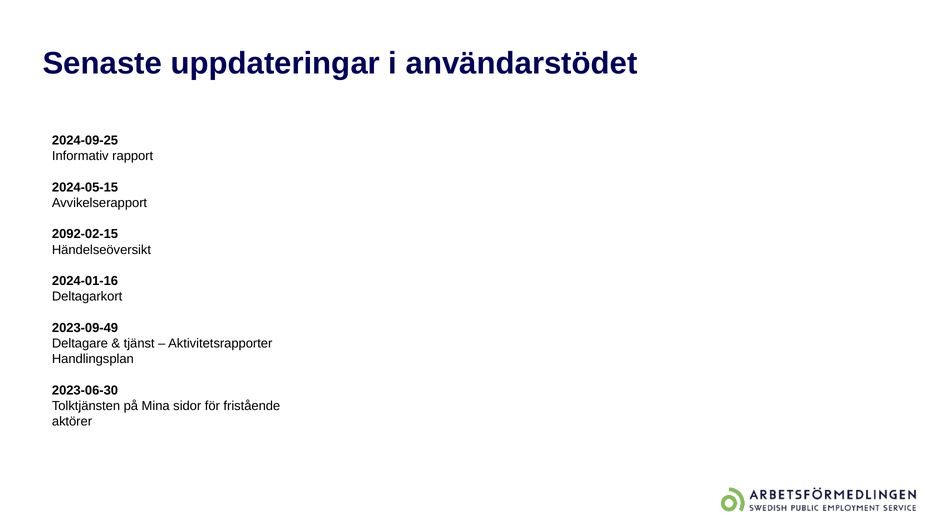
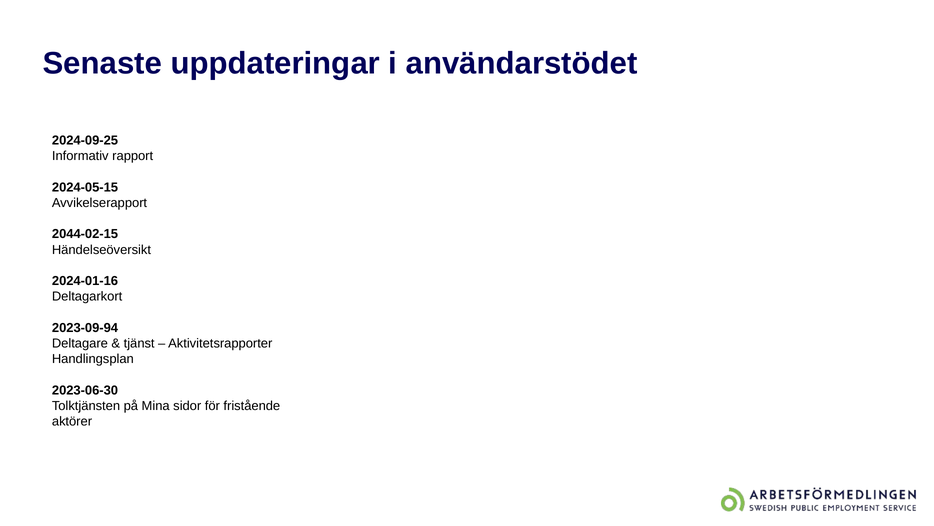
2092-02-15: 2092-02-15 -> 2044-02-15 (85, 234)
2023-09-49: 2023-09-49 -> 2023-09-94 (85, 327)
